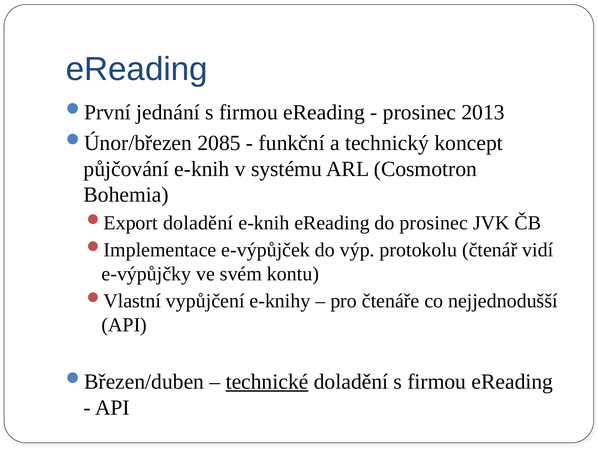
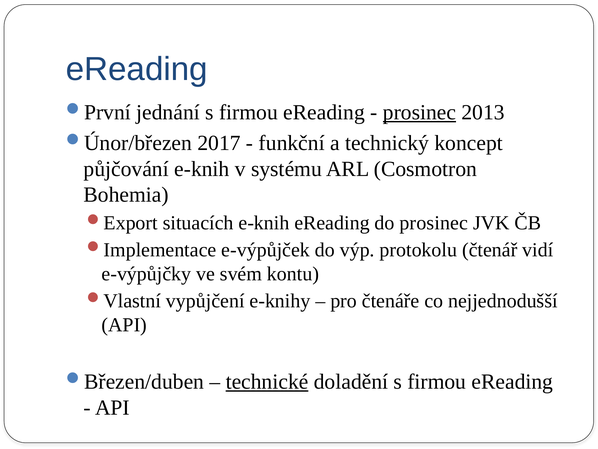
prosinec underline: none -> present (419, 112)
2085: 2085 -> 2017 (219, 143)
doladění: doladění -> situacích (198, 223)
